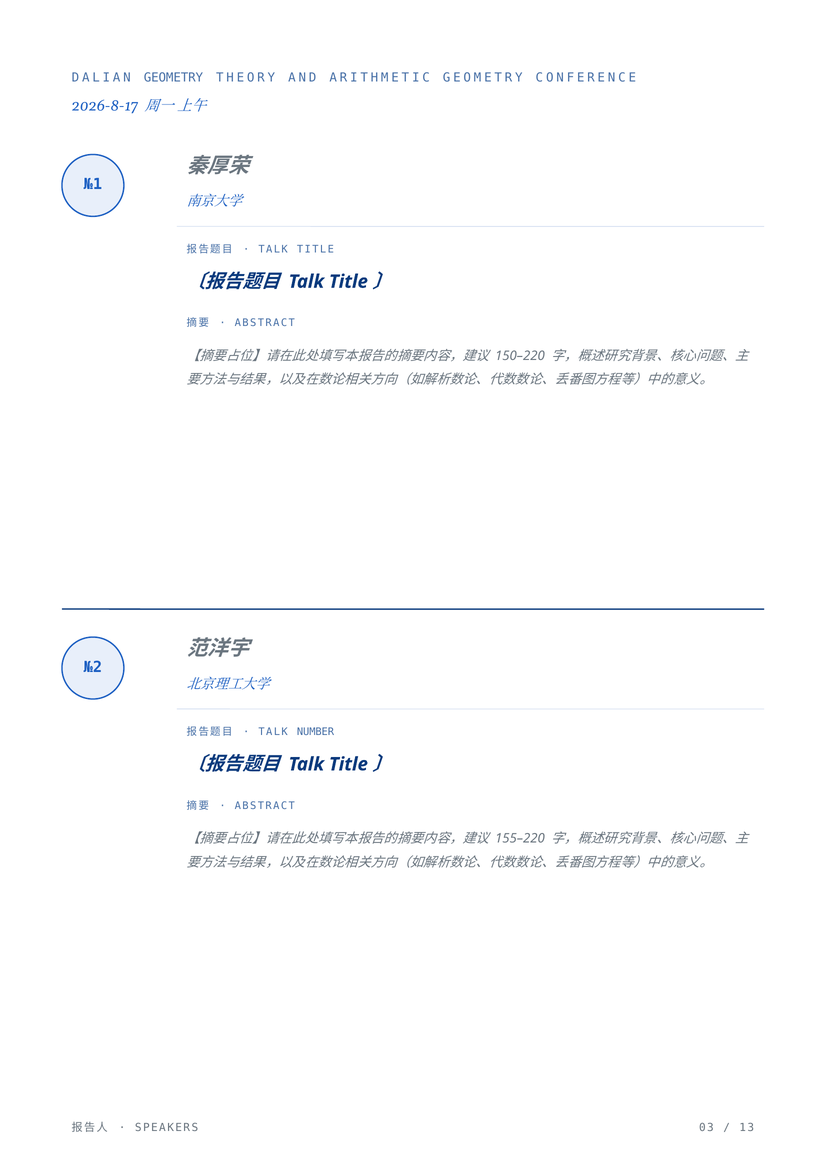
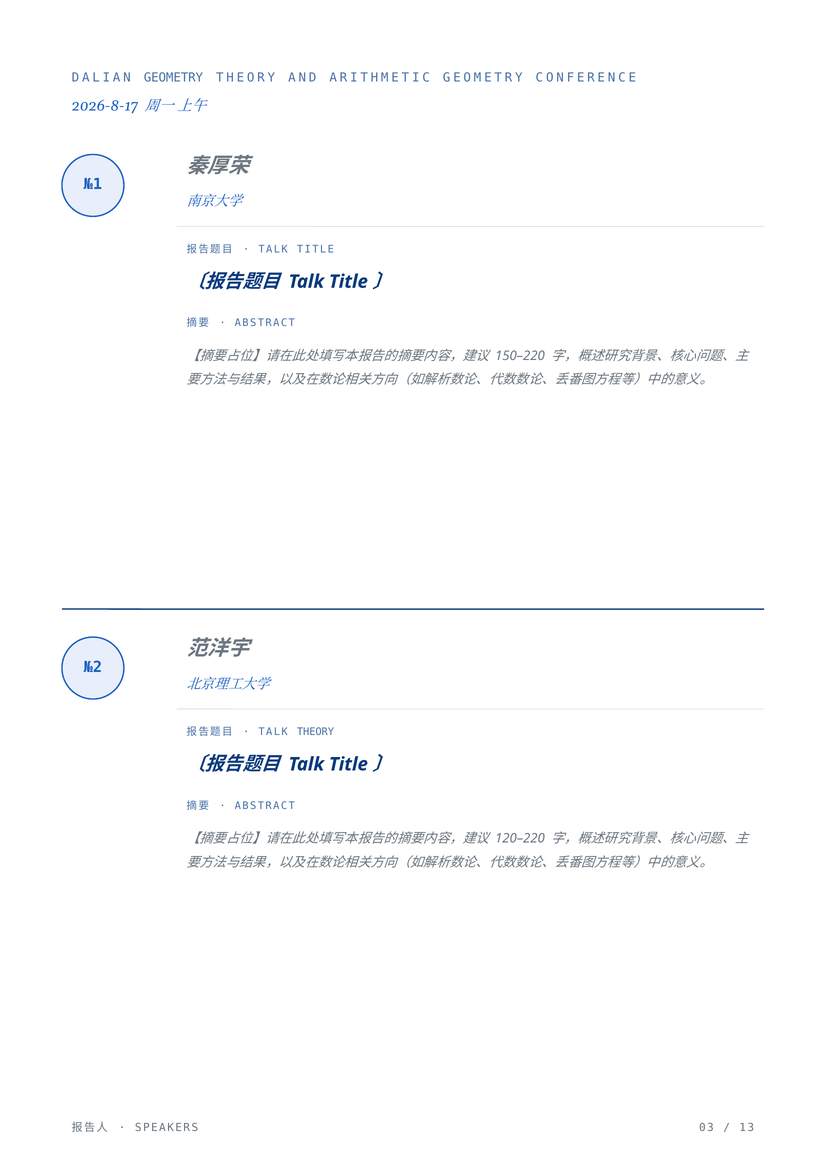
TALK NUMBER: NUMBER -> THEORY (315, 731)
155–220: 155–220 -> 120–220 (520, 838)
